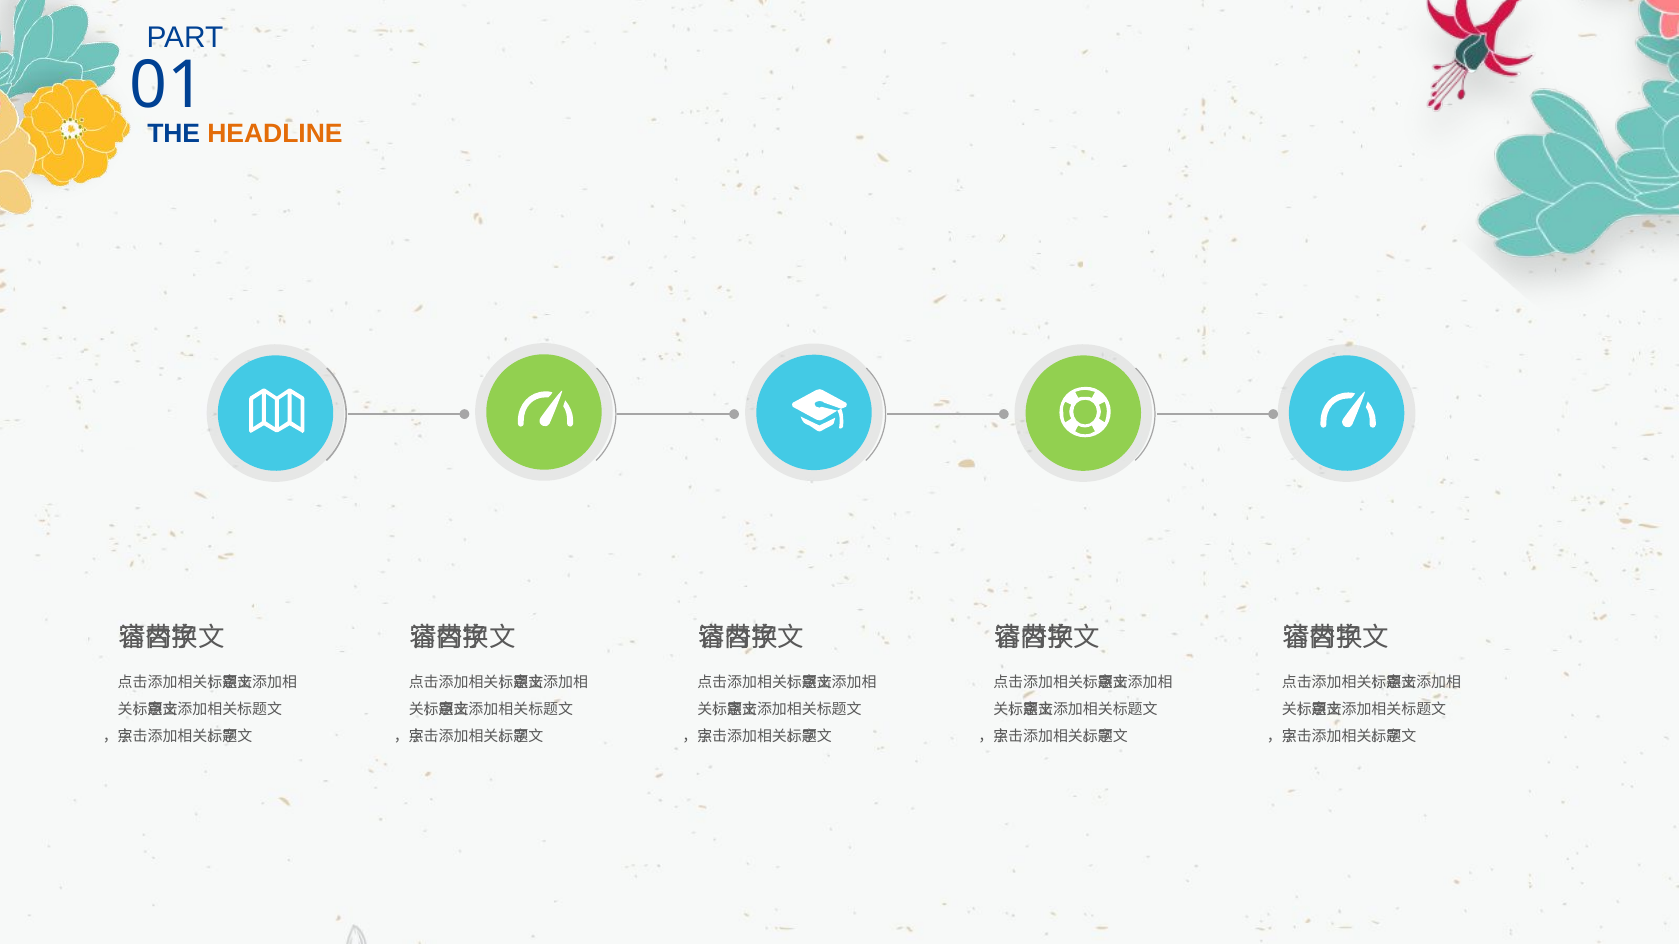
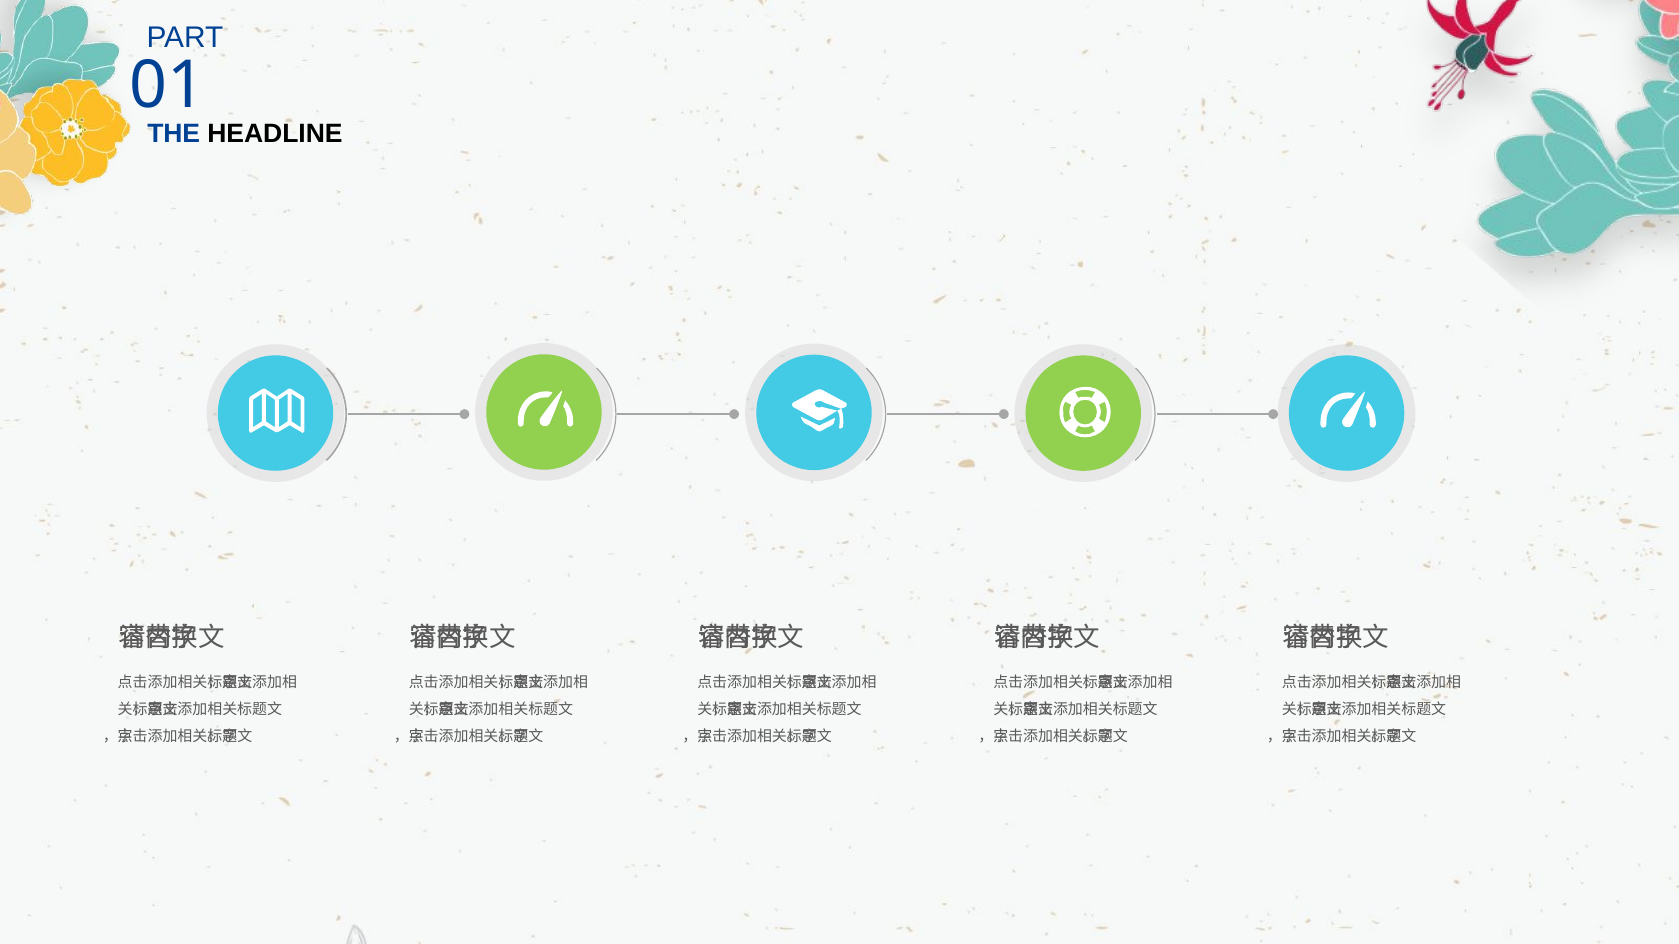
HEADLINE colour: orange -> black (275, 134)
